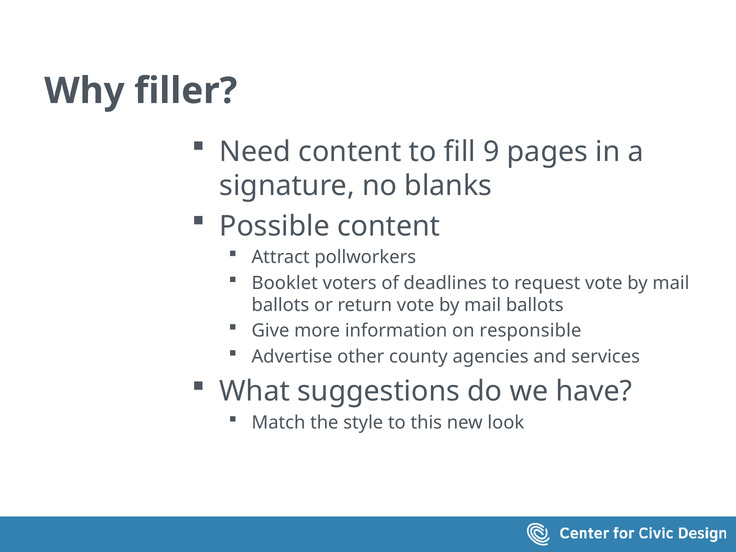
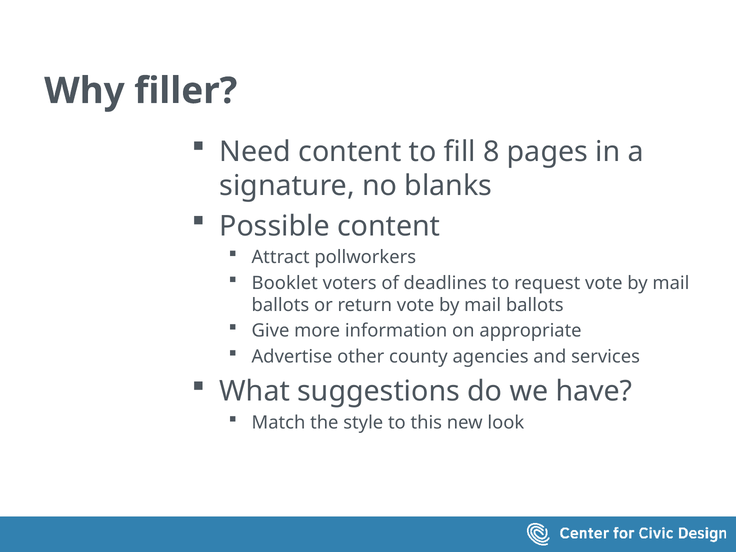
9: 9 -> 8 (491, 152)
responsible: responsible -> appropriate (530, 331)
